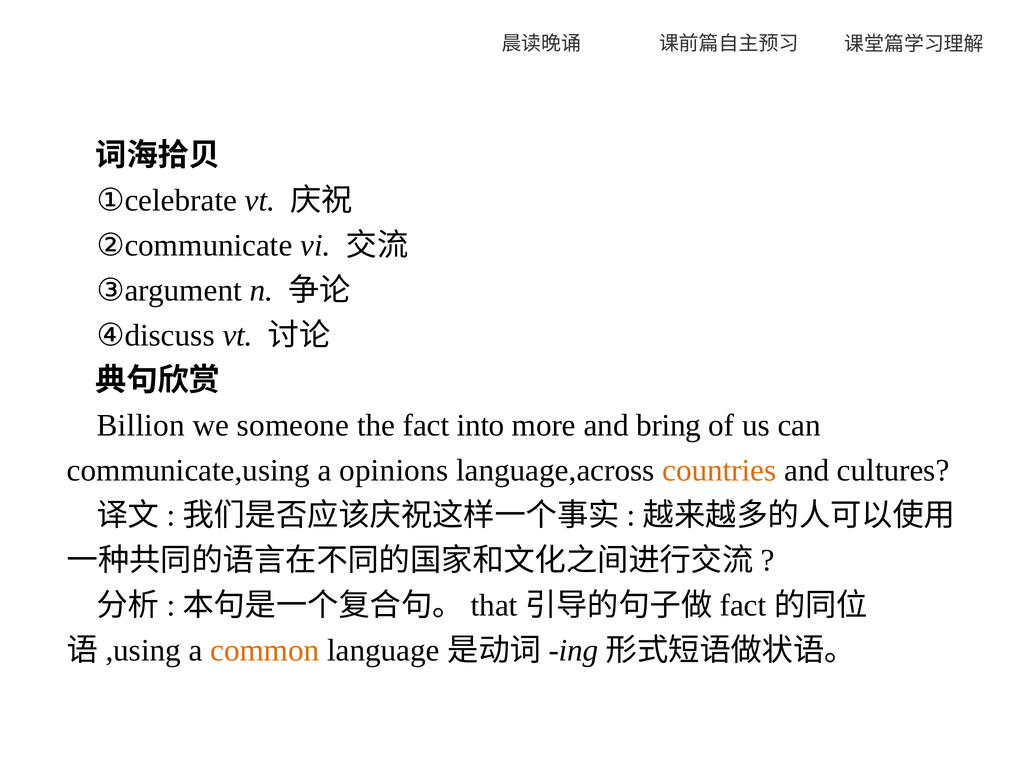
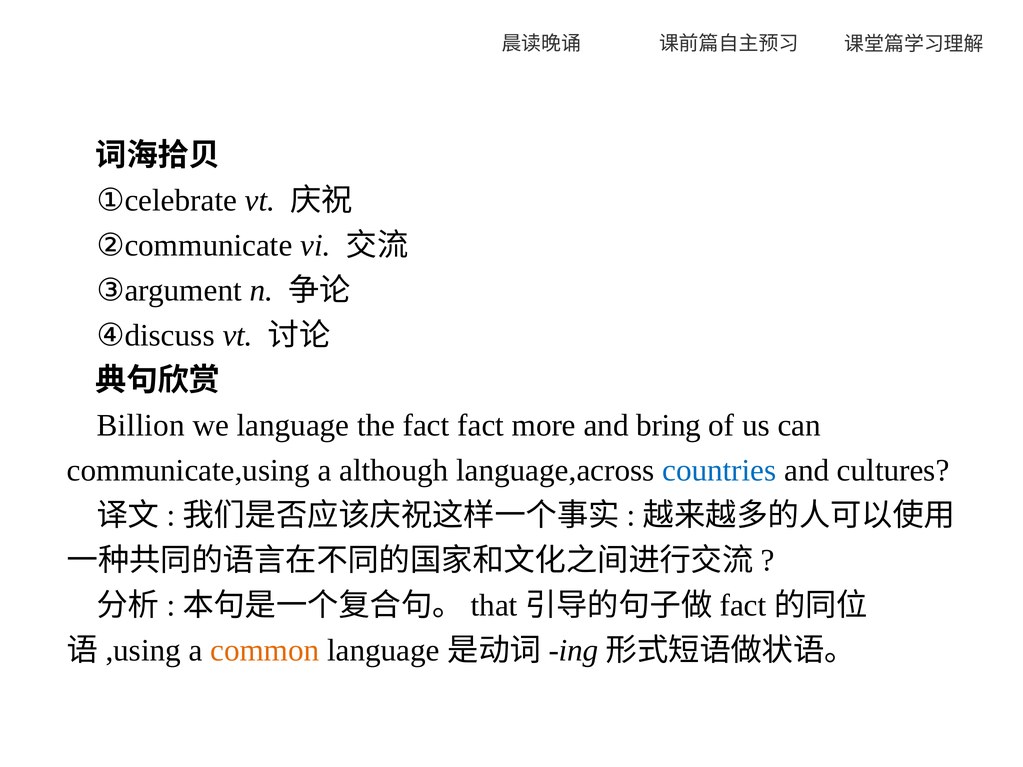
we someone: someone -> language (293, 425)
fact into: into -> fact (481, 425)
opinions: opinions -> although (394, 470)
countries colour: orange -> blue (719, 470)
